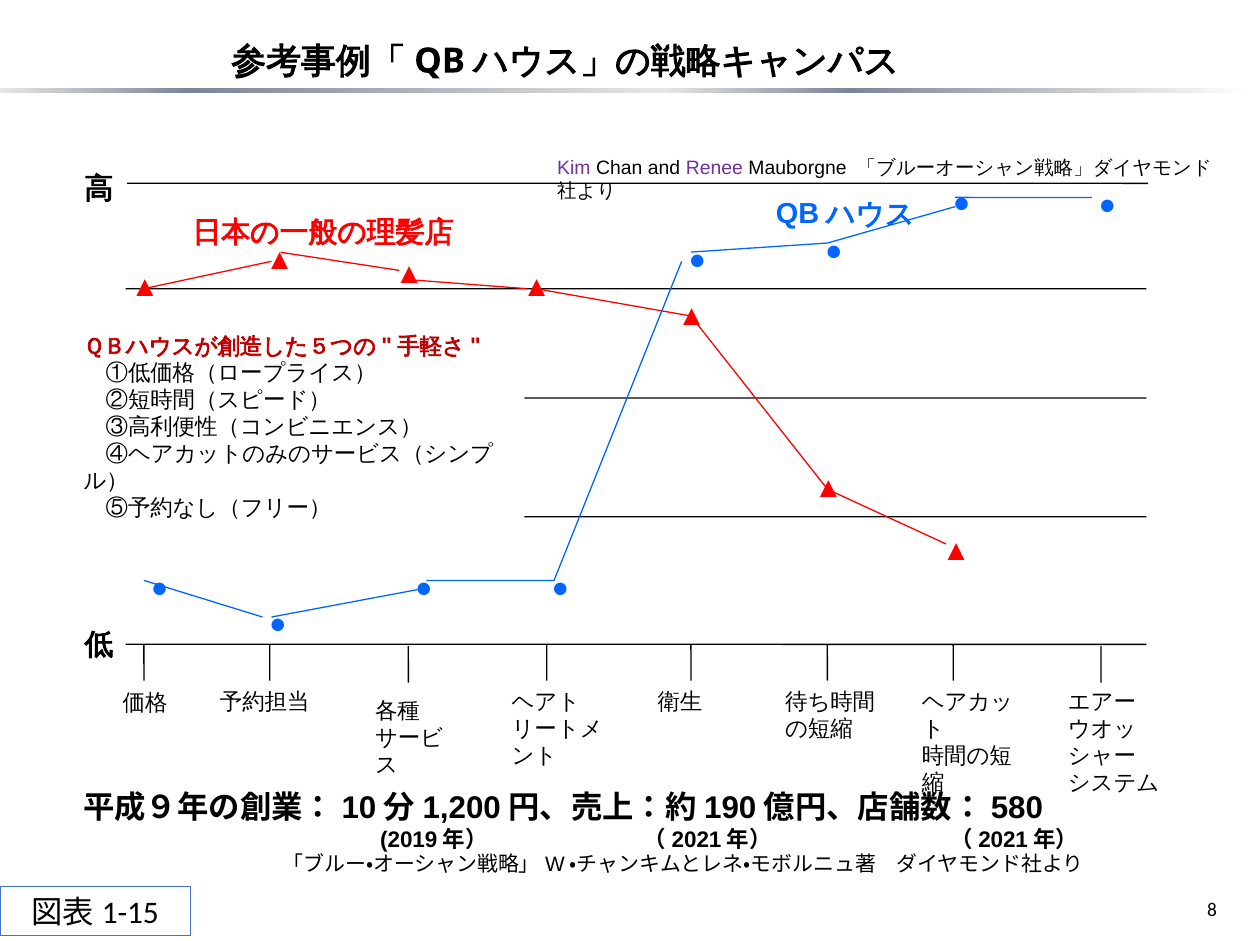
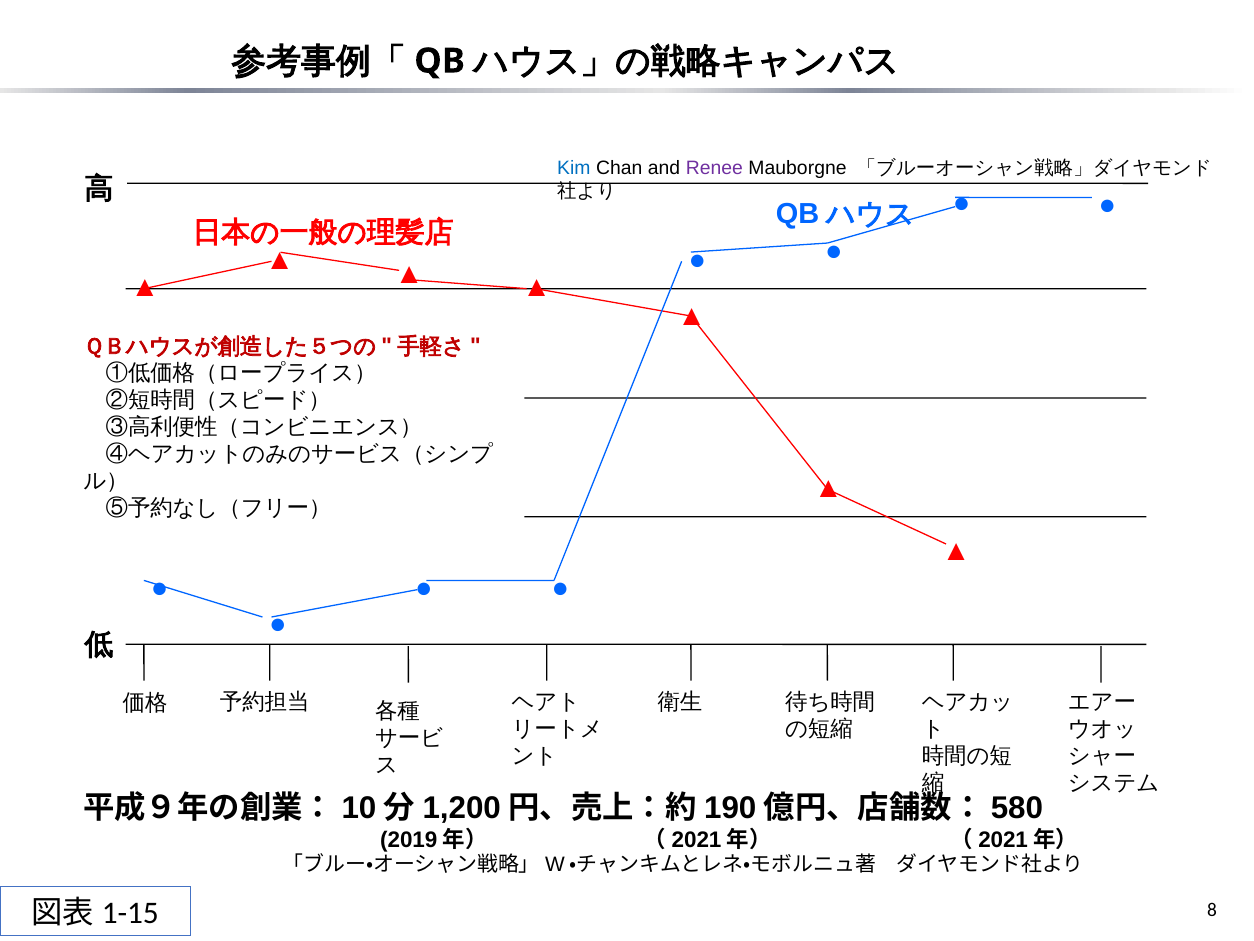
Kim colour: purple -> blue (574, 168)
